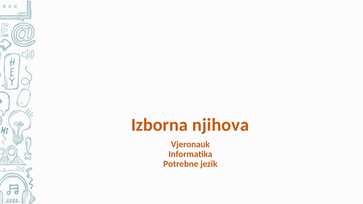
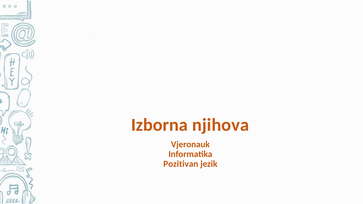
Potrebne: Potrebne -> Pozitivan (181, 164)
